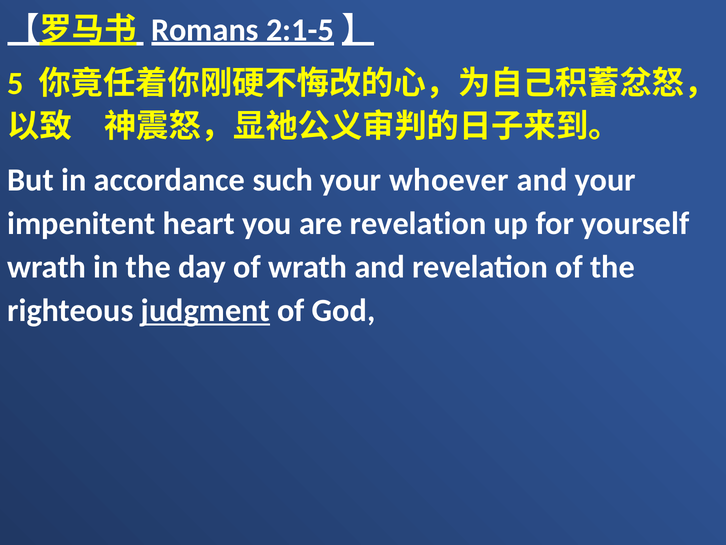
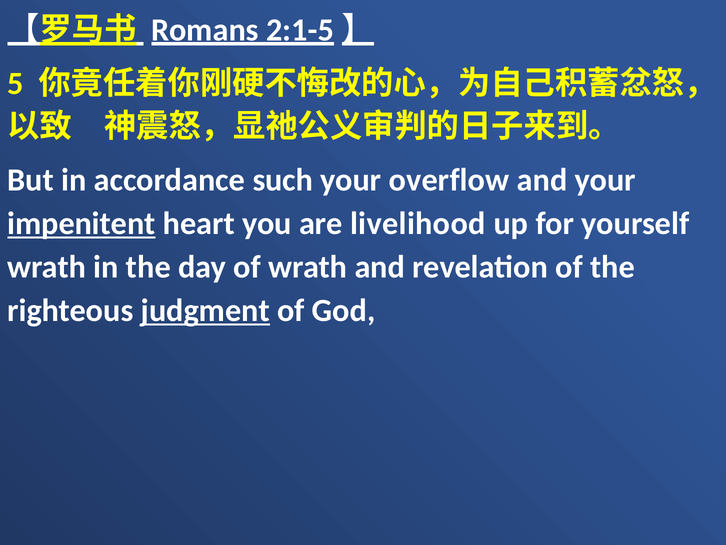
whoever: whoever -> overflow (449, 180)
impenitent underline: none -> present (81, 224)
are revelation: revelation -> livelihood (418, 224)
